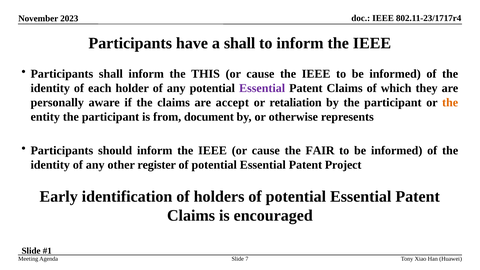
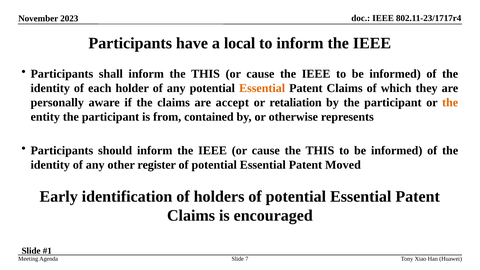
a shall: shall -> local (240, 43)
Essential colour: purple -> orange (262, 88)
document: document -> contained (209, 117)
cause the FAIR: FAIR -> THIS (320, 151)
Project: Project -> Moved (343, 165)
